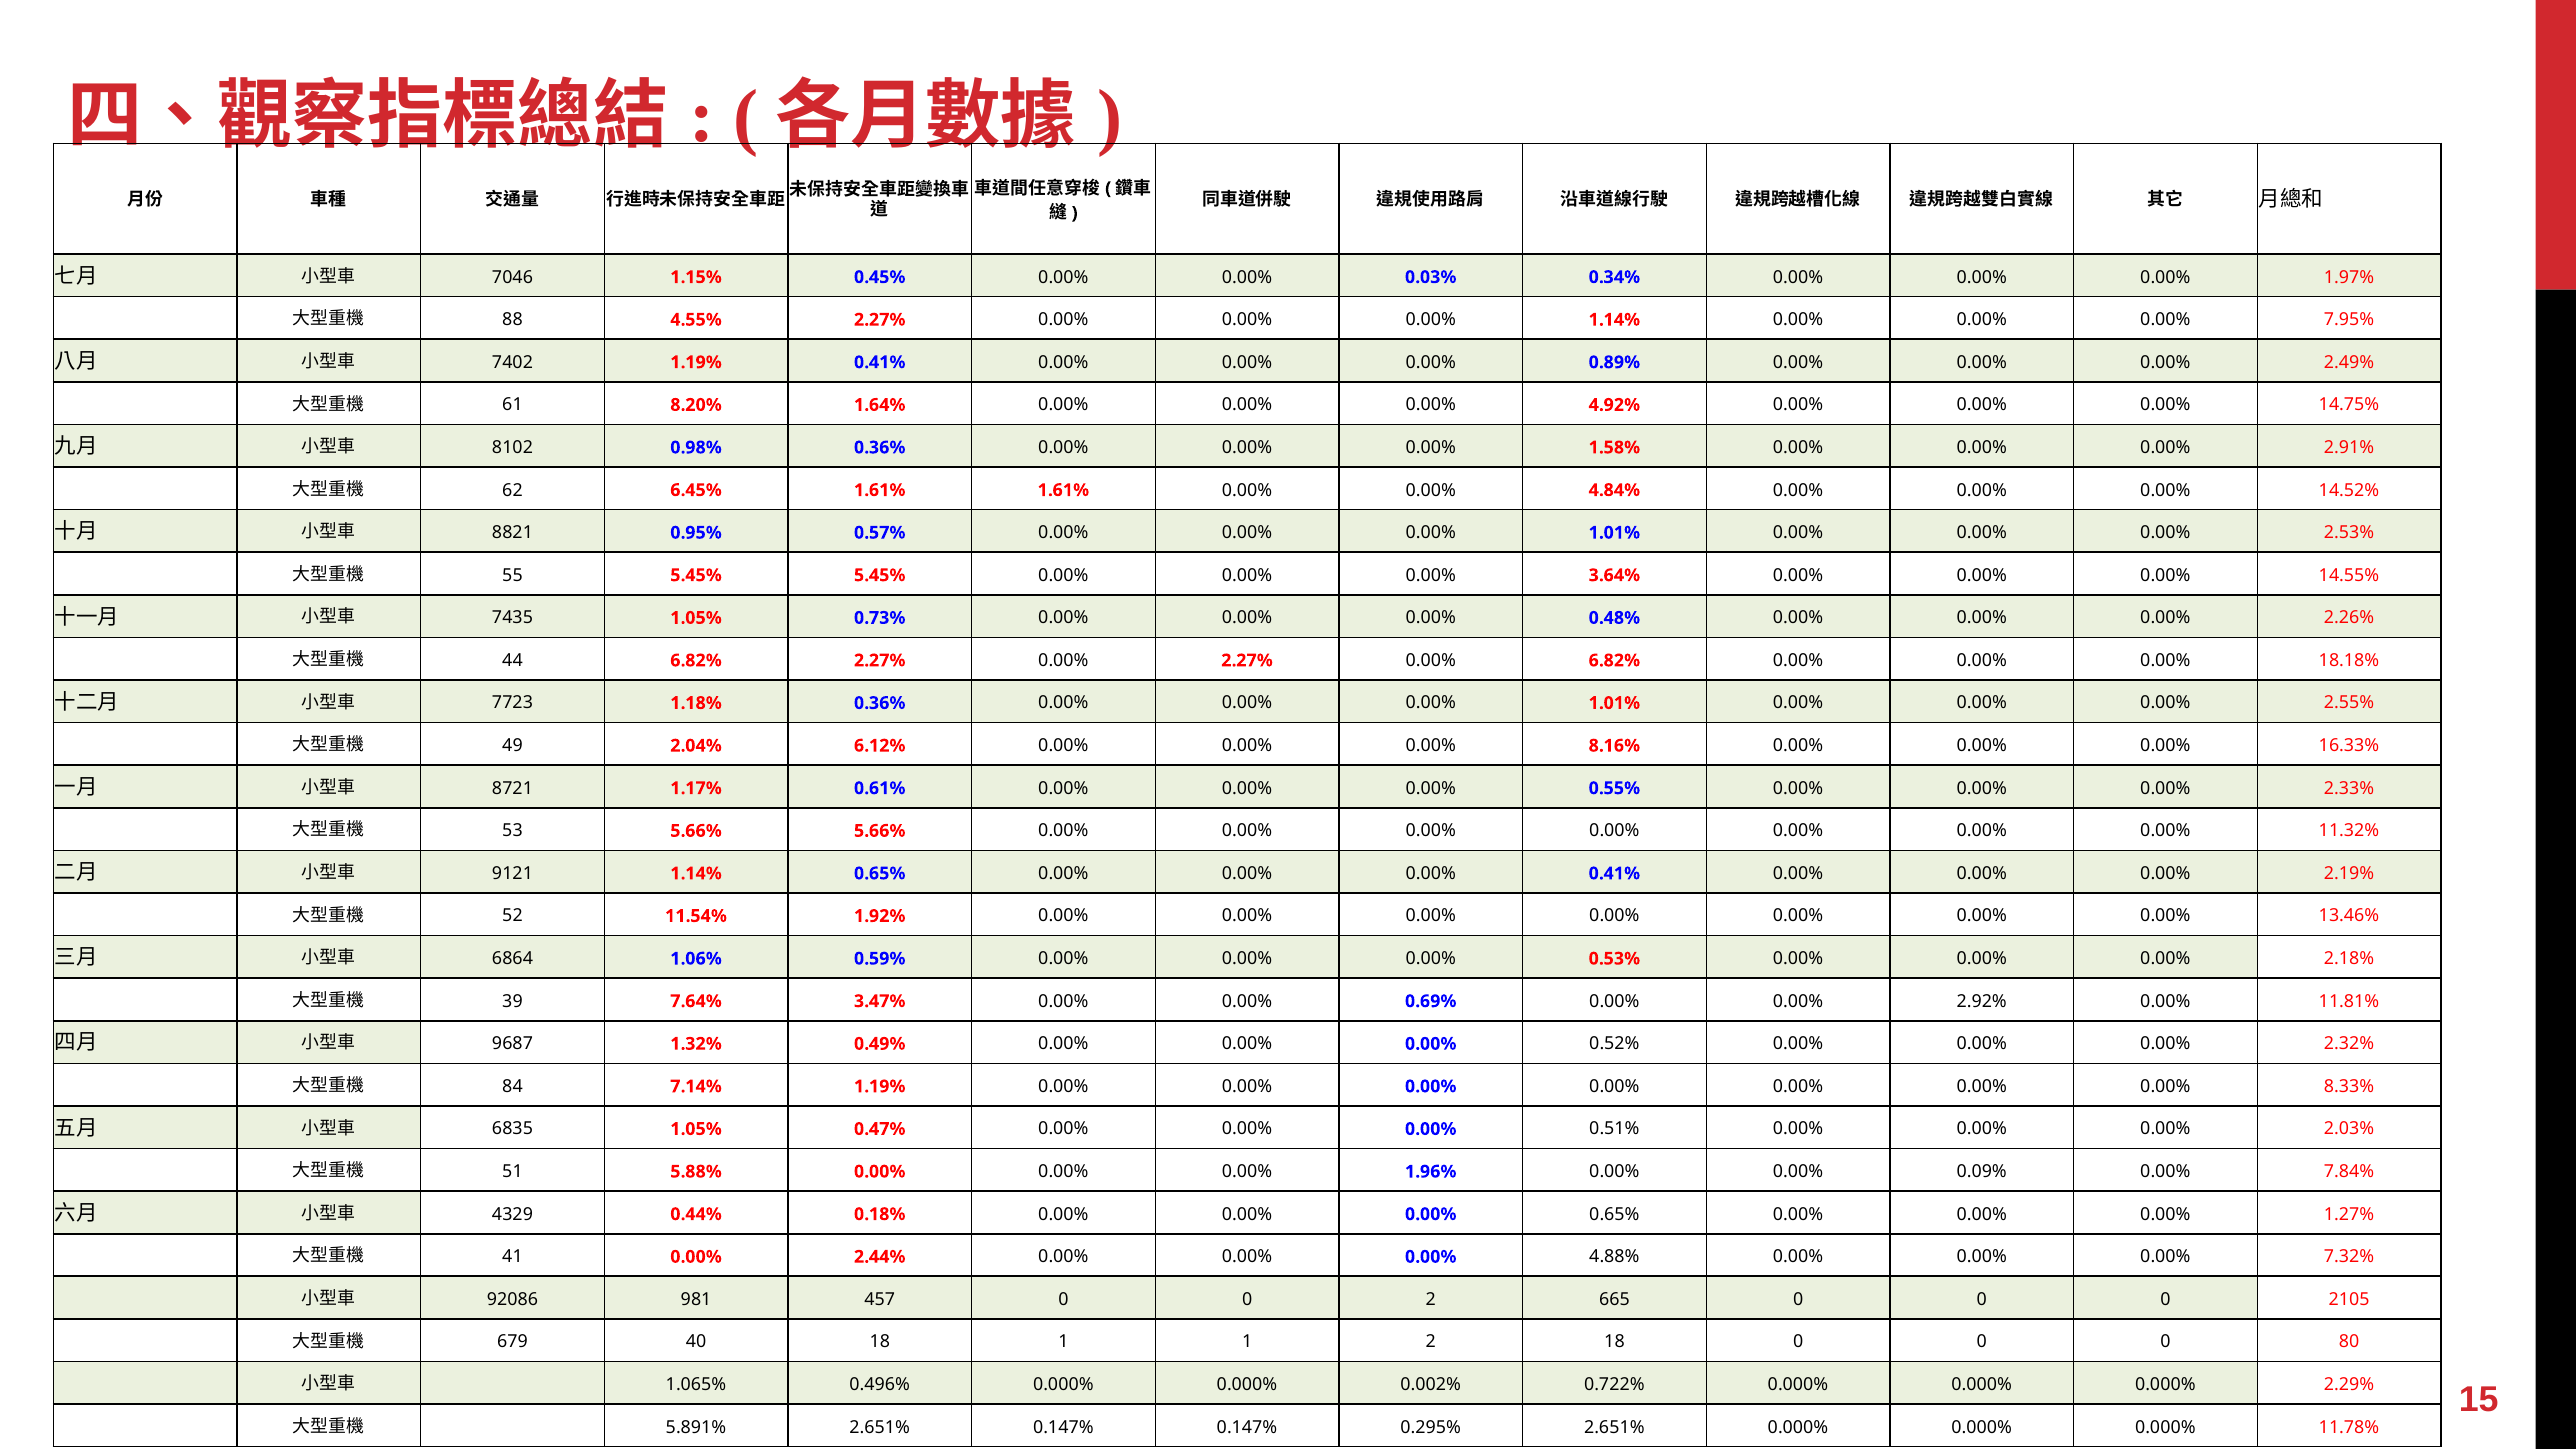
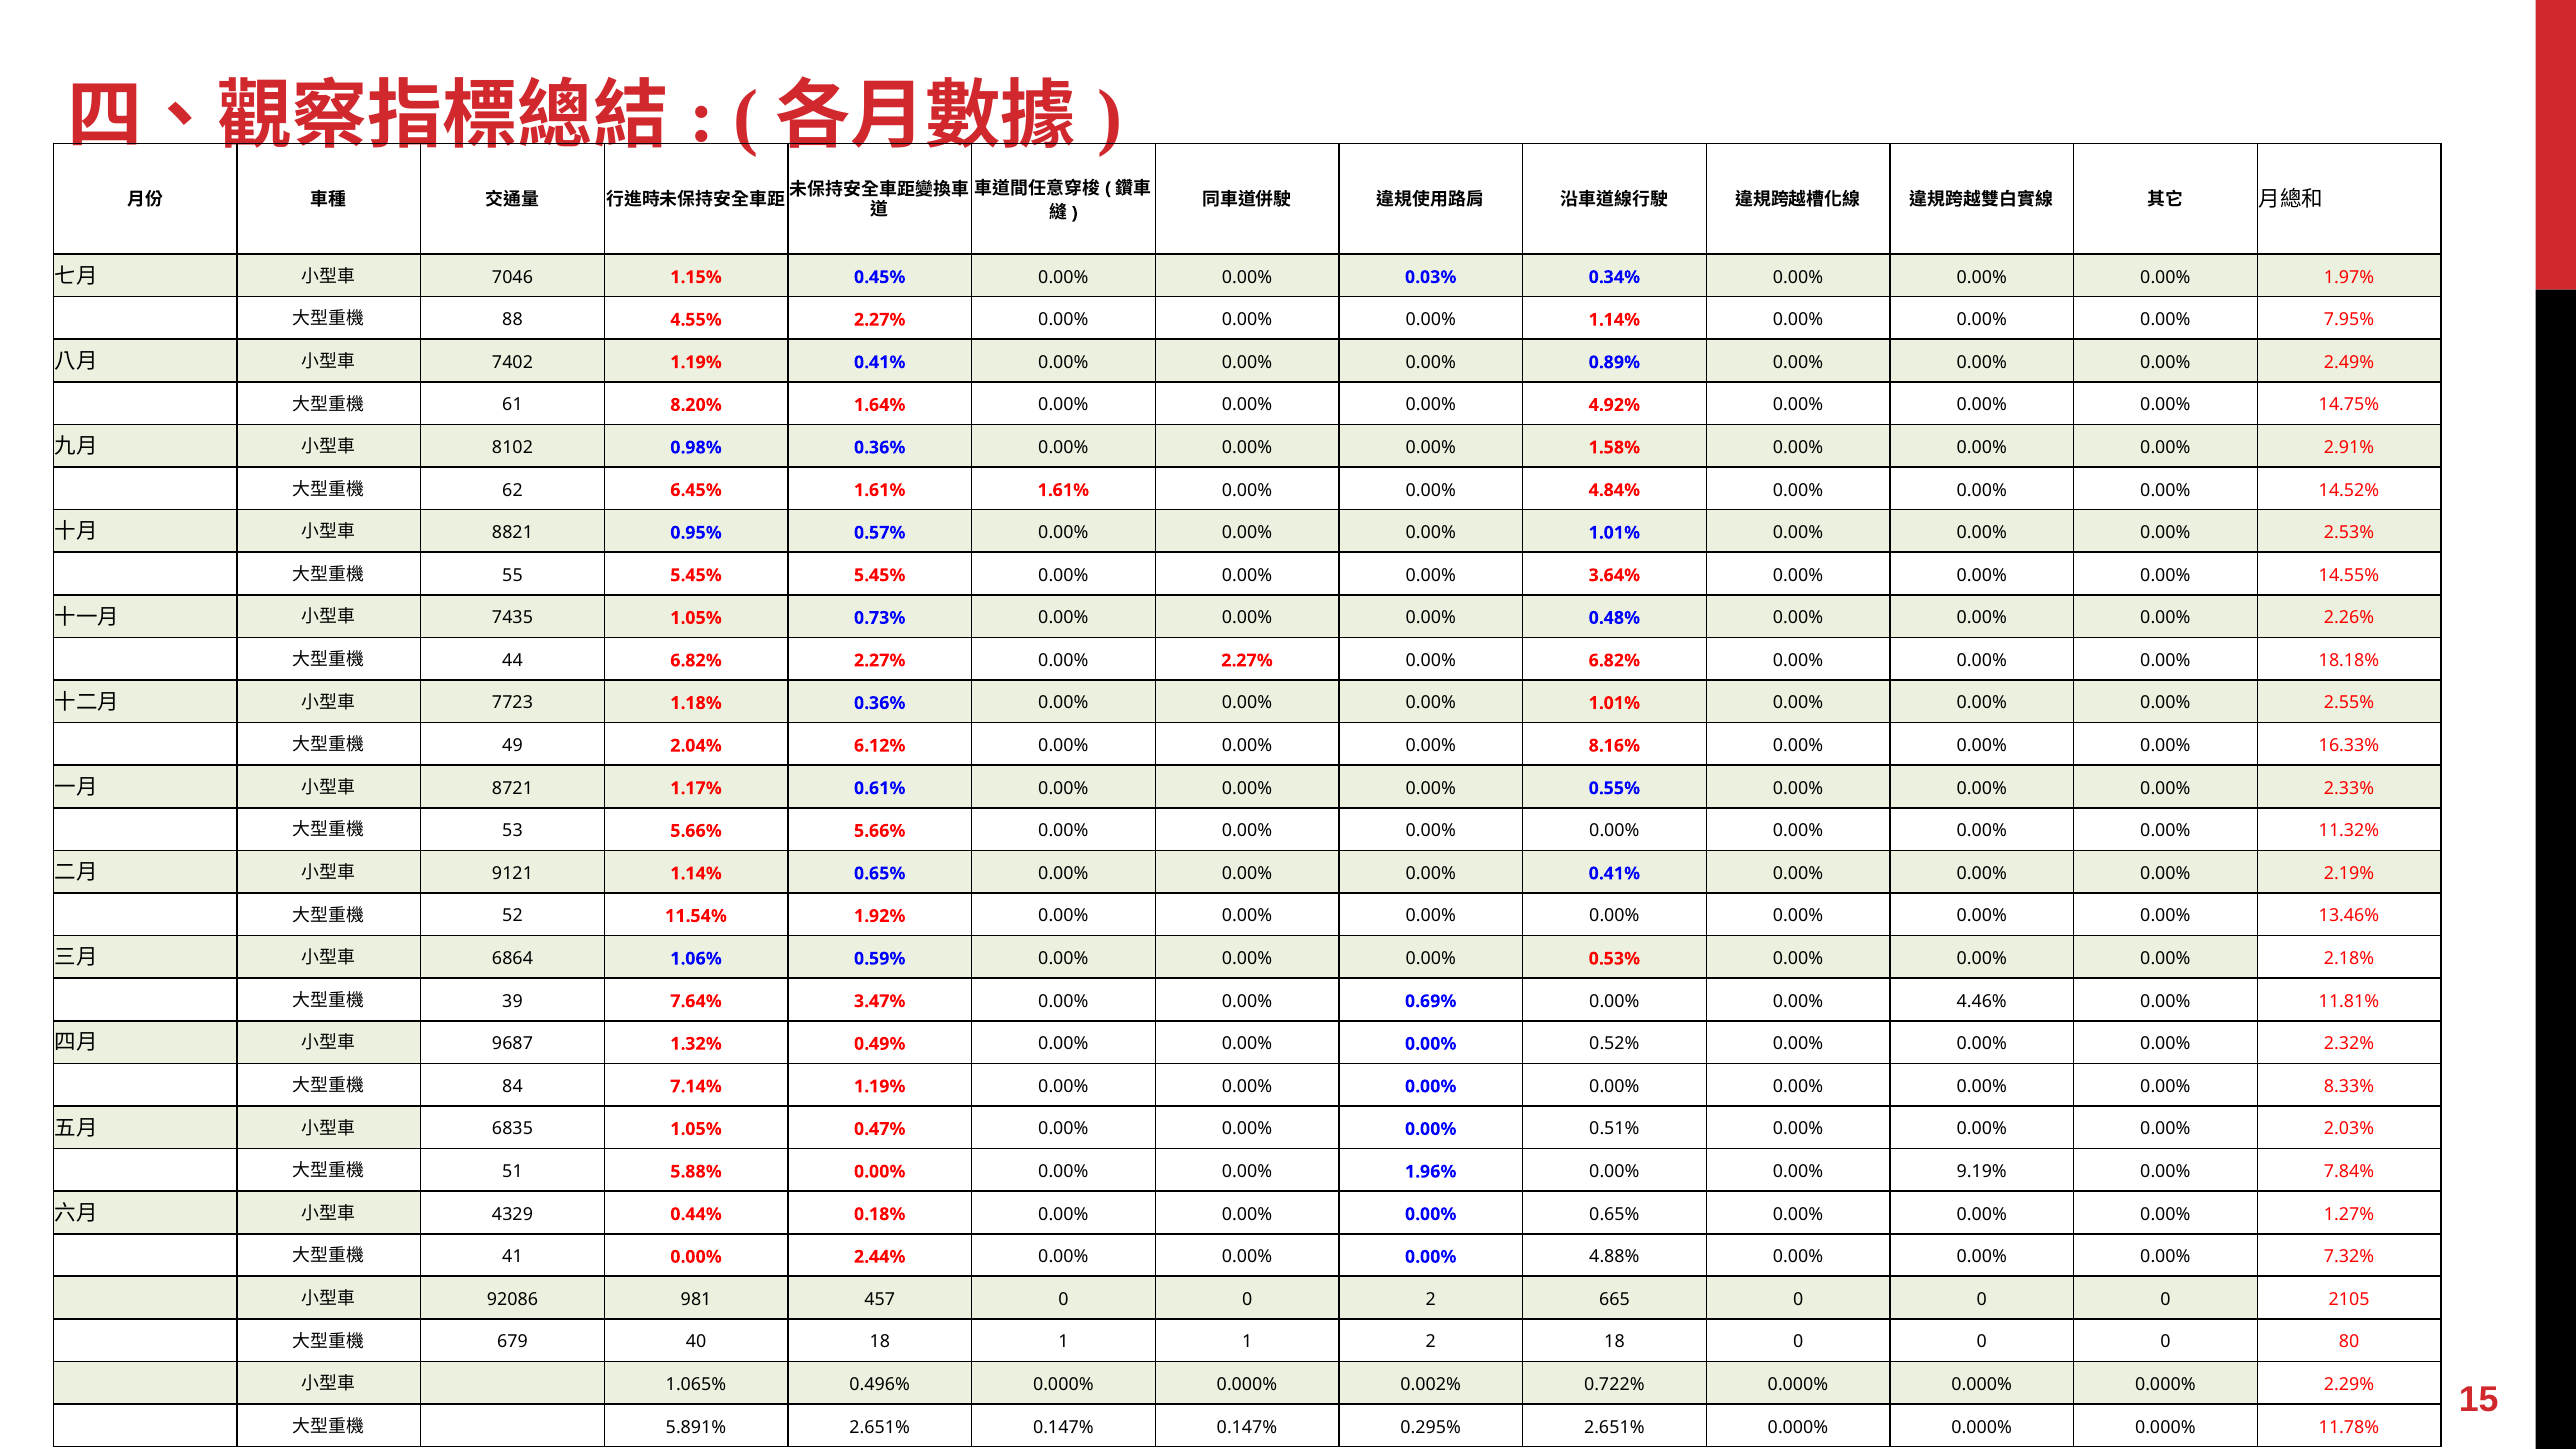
2.92%: 2.92% -> 4.46% (1982, 1001)
0.09%: 0.09% -> 9.19% (1982, 1172)
